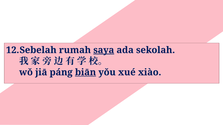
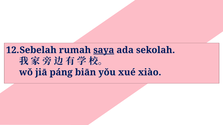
biān underline: present -> none (86, 73)
